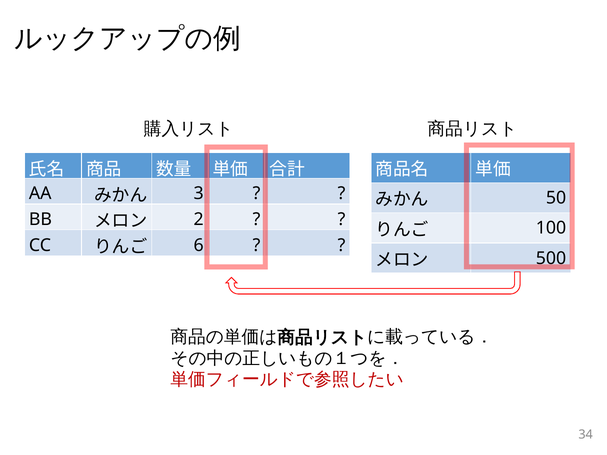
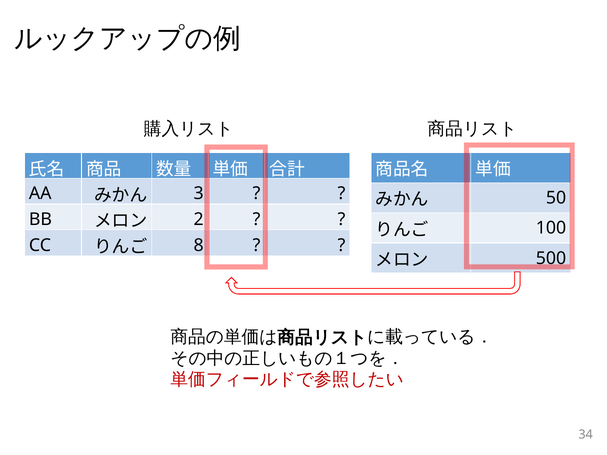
6: 6 -> 8 (199, 245)
